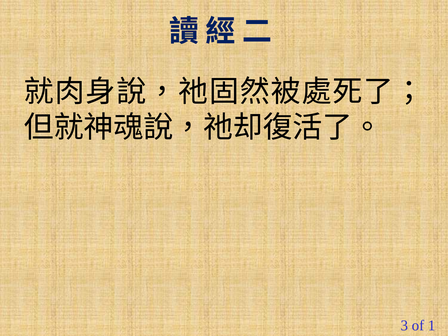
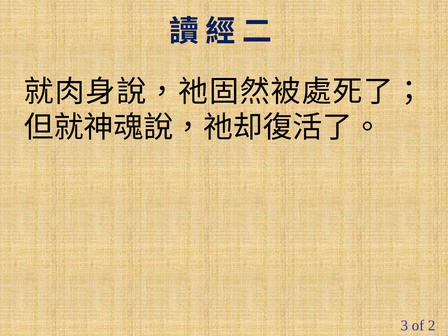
1: 1 -> 2 (432, 326)
